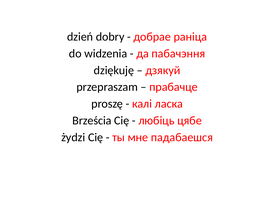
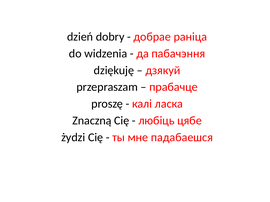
Brześcia: Brześcia -> Znaczną (92, 121)
